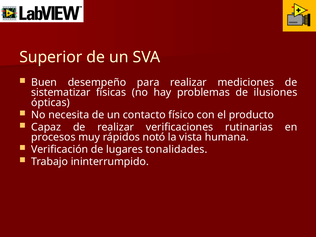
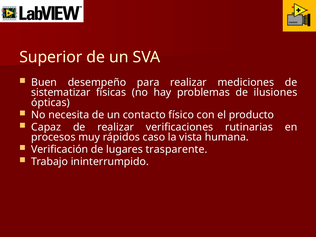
notó: notó -> caso (154, 137)
tonalidades: tonalidades -> trasparente (177, 149)
